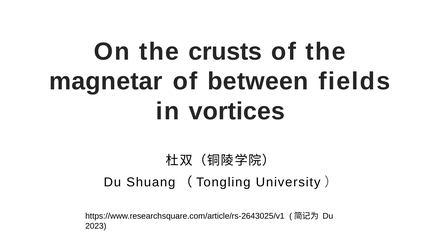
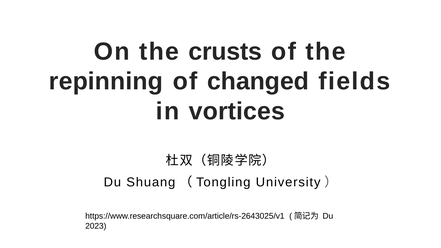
magnetar: magnetar -> repinning (106, 81)
between: between -> changed (258, 81)
